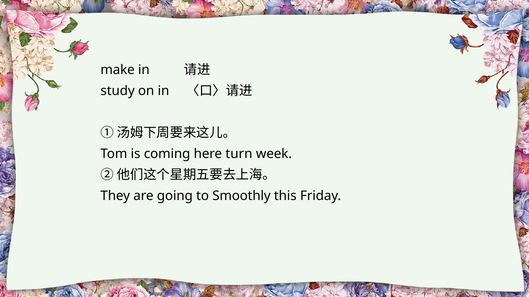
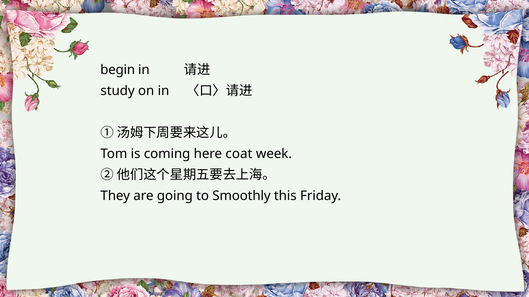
make: make -> begin (118, 70)
turn: turn -> coat (239, 154)
